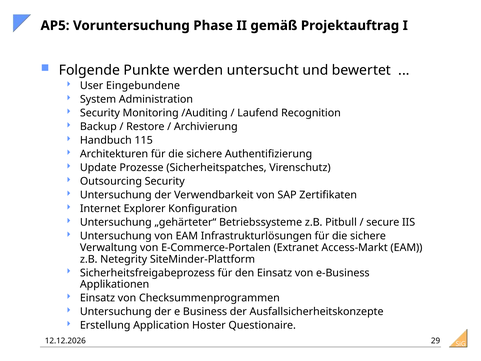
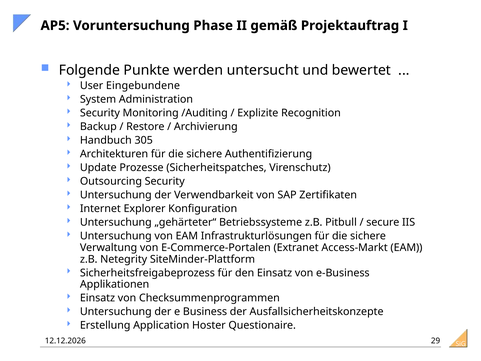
Laufend: Laufend -> Explizite (258, 113)
115: 115 -> 305 (144, 140)
